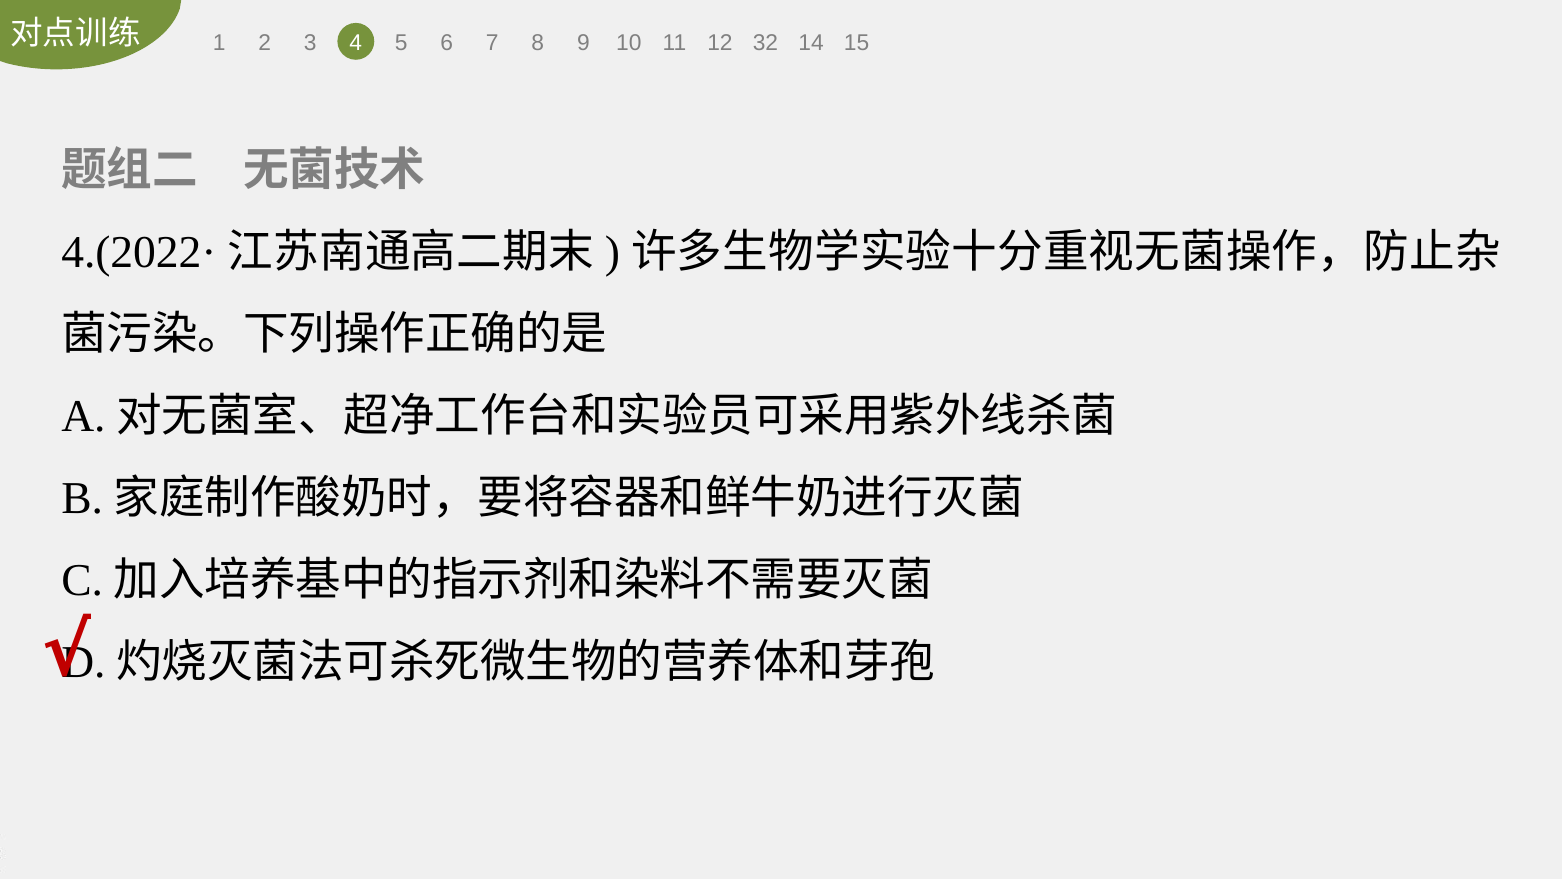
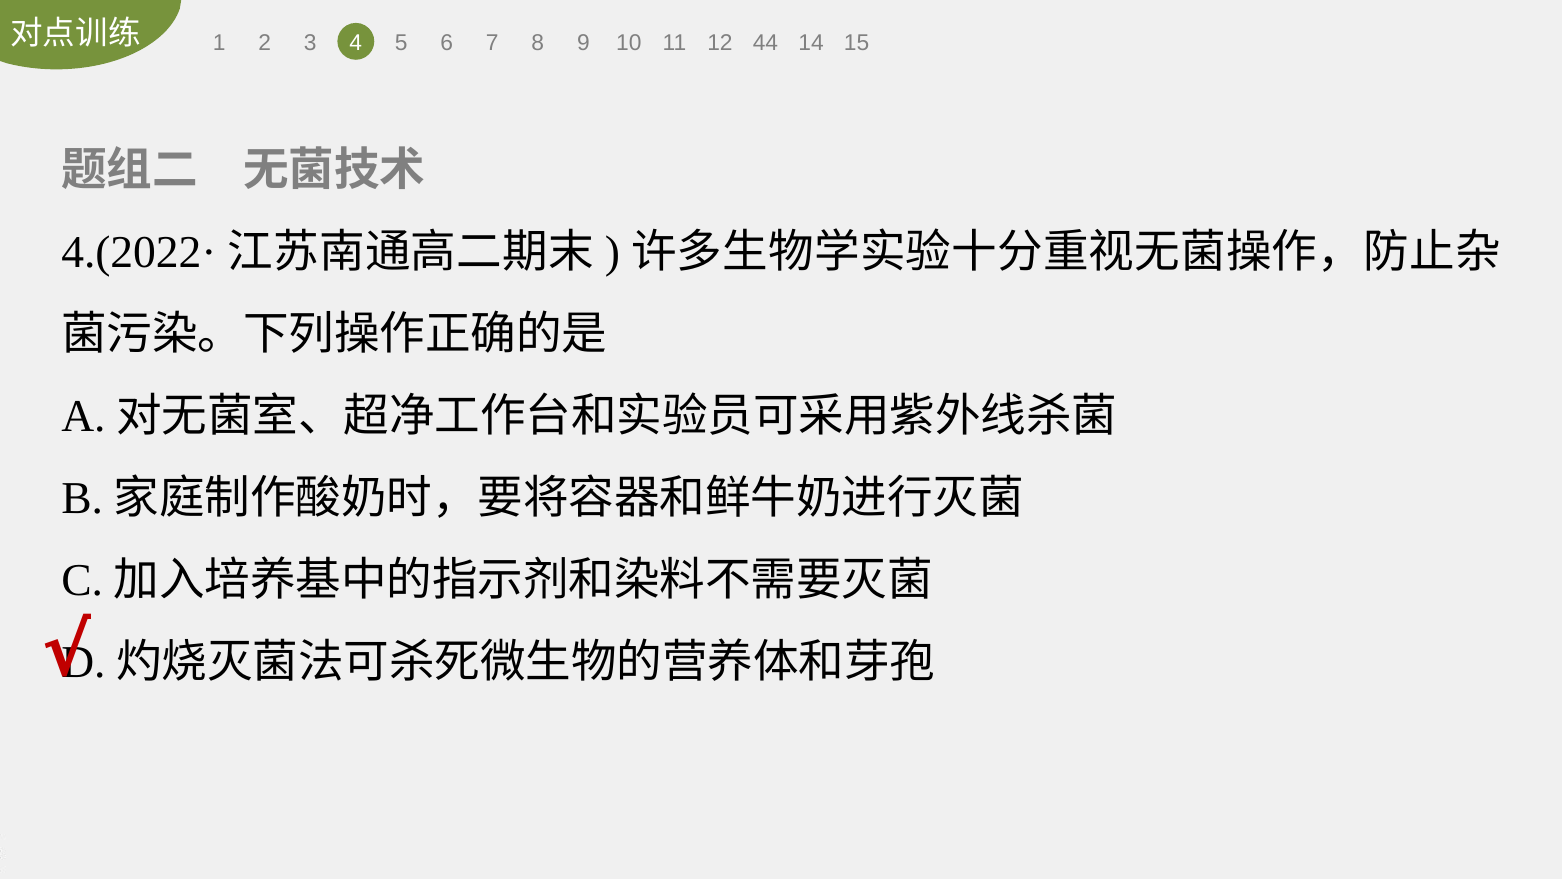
32: 32 -> 44 (765, 43)
